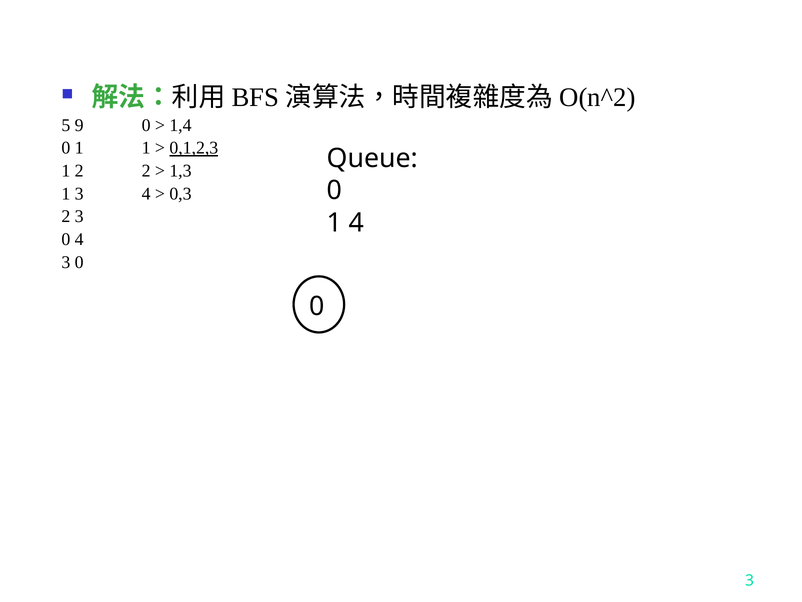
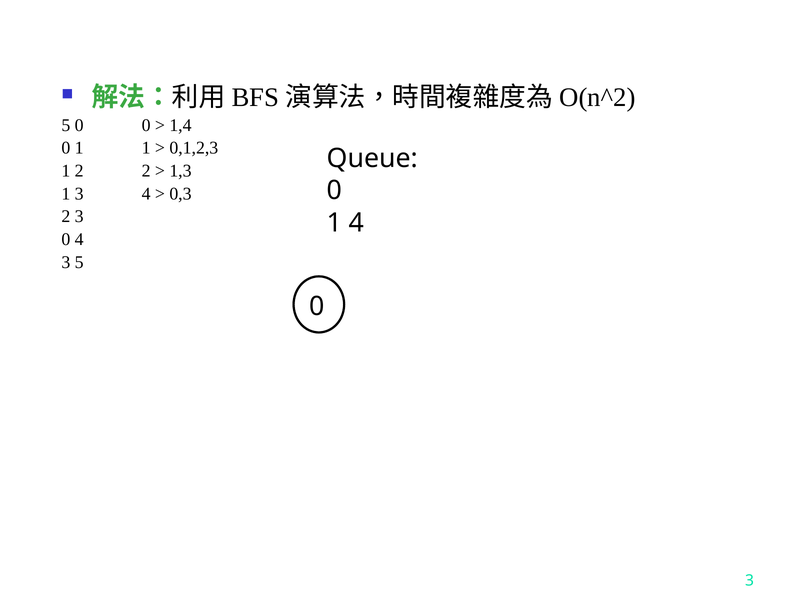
5 9: 9 -> 0 (79, 125)
0,1,2,3 underline: present -> none (194, 148)
0: 0 -> 5 (79, 262)
